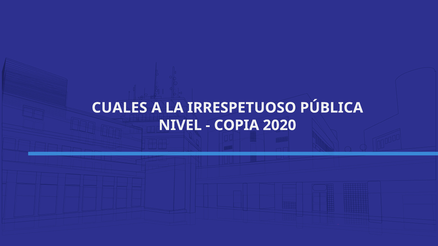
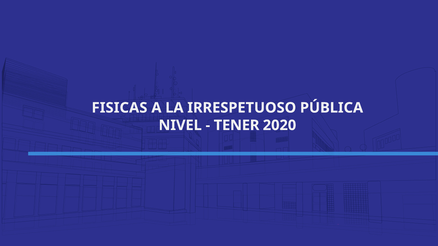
CUALES: CUALES -> FISICAS (119, 108)
COPIA: COPIA -> TENER (237, 125)
